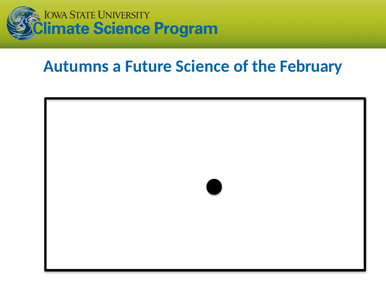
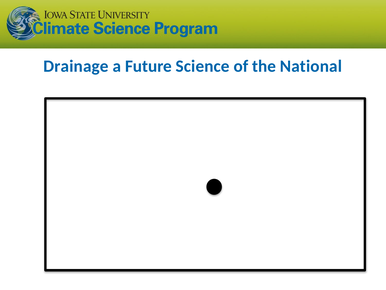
Autumns: Autumns -> Drainage (76, 66)
February: February -> National (311, 66)
